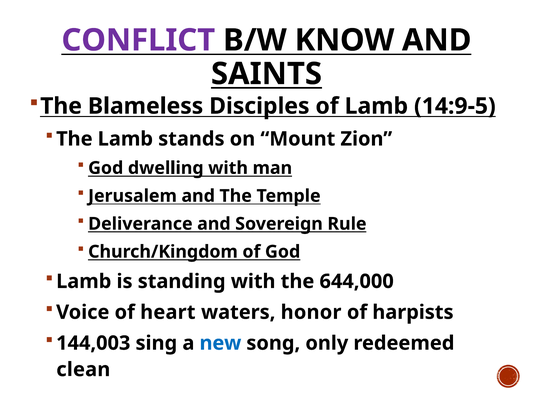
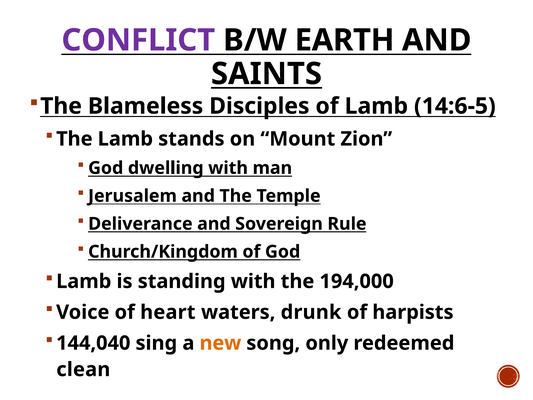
KNOW: KNOW -> EARTH (345, 40)
14:9-5: 14:9-5 -> 14:6-5 (455, 106)
644,000: 644,000 -> 194,000 (357, 281)
honor: honor -> drunk (311, 312)
144,003: 144,003 -> 144,040 (93, 343)
new colour: blue -> orange (220, 343)
